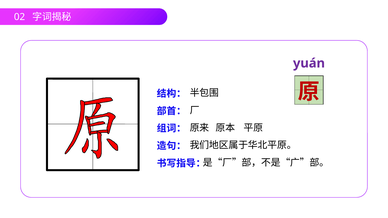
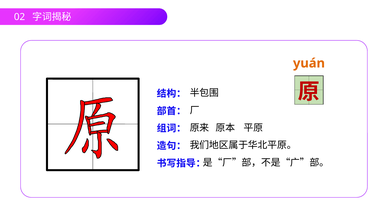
yuán colour: purple -> orange (309, 63)
